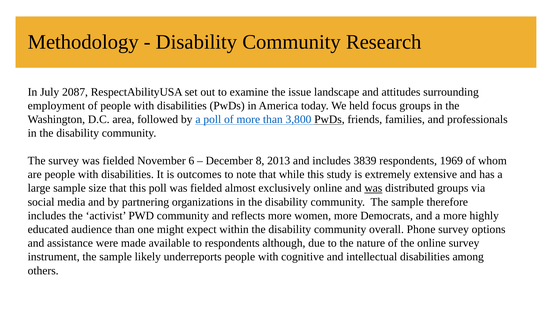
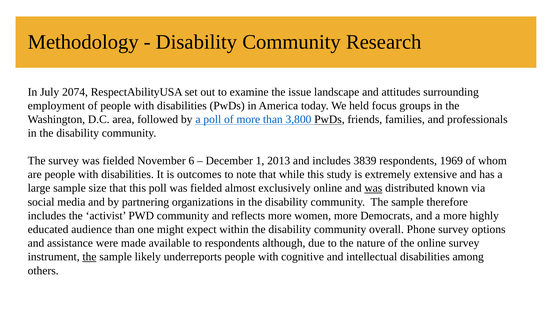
2087: 2087 -> 2074 (75, 92)
8: 8 -> 1 (260, 161)
distributed groups: groups -> known (453, 188)
the underline: none -> present (89, 257)
